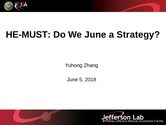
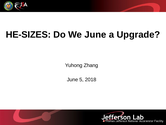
HE-MUST: HE-MUST -> HE-SIZES (28, 35)
Strategy: Strategy -> Upgrade (138, 35)
